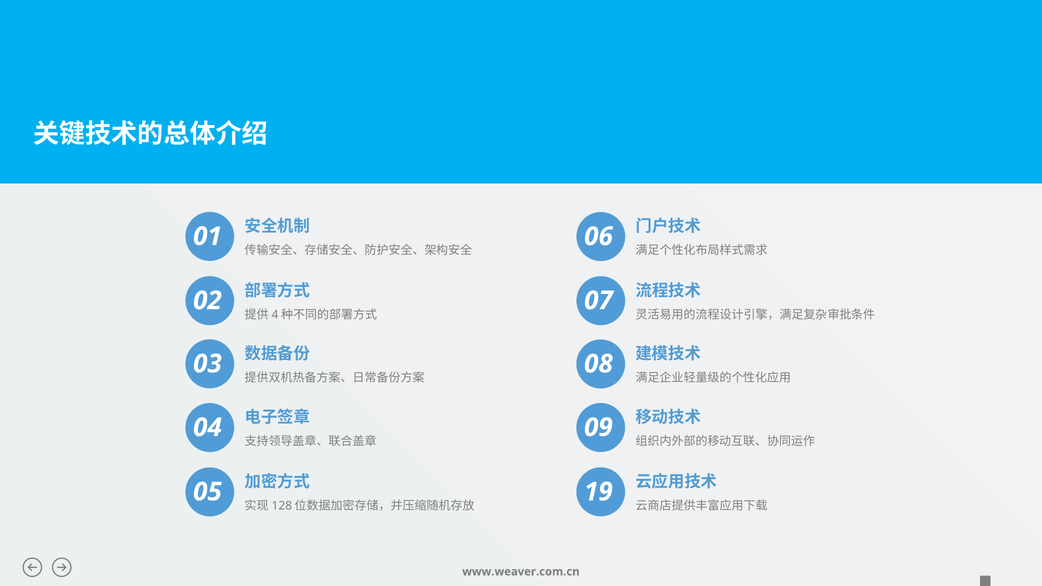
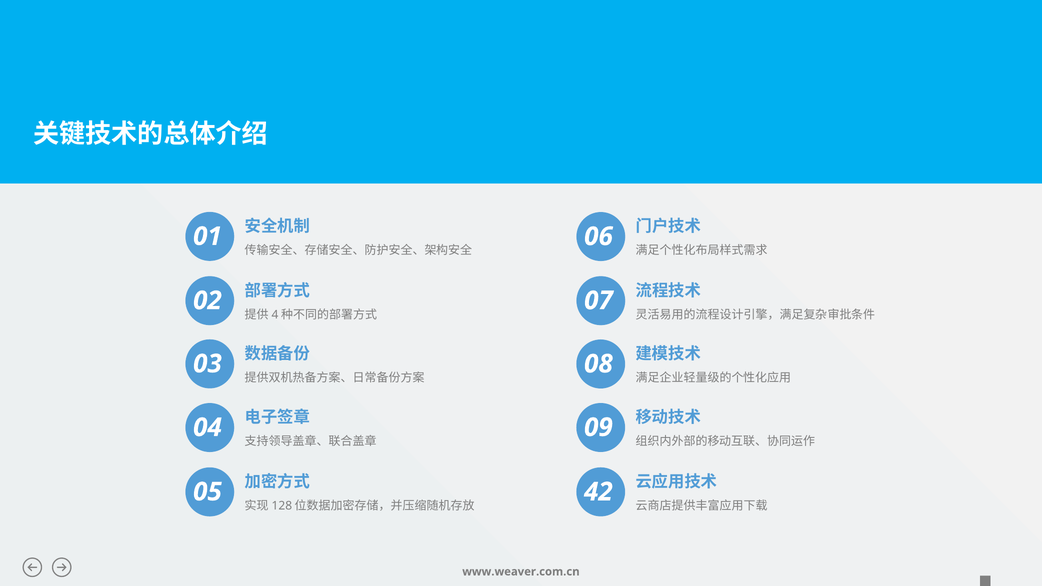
19: 19 -> 42 (598, 492)
